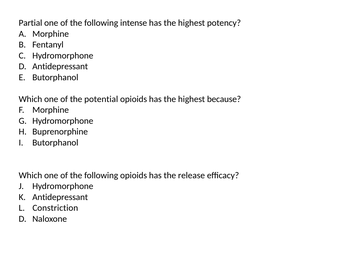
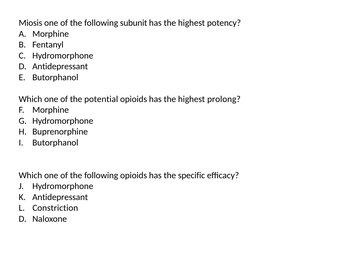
Partial: Partial -> Miosis (30, 23)
intense: intense -> subunit (134, 23)
because: because -> prolong (224, 99)
release: release -> specific (192, 175)
